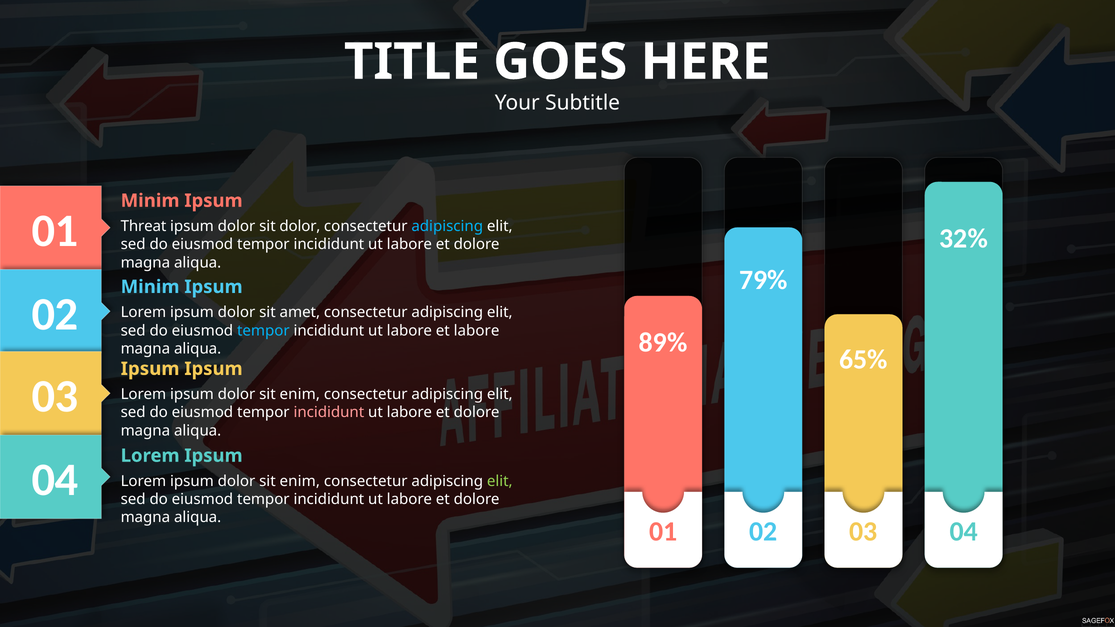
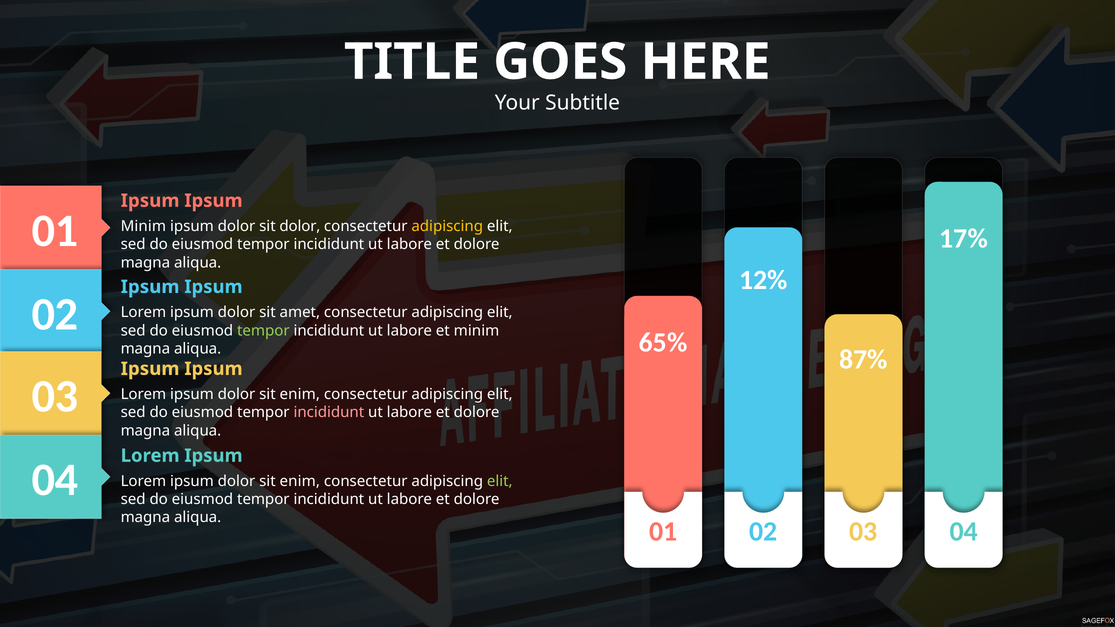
Minim: Minim -> Ipsum (150, 201)
Threat: Threat -> Minim (143, 226)
adipiscing colour: light blue -> yellow (447, 226)
32%: 32% -> 17% (964, 239)
79%: 79% -> 12% (763, 280)
Minim: Minim -> Ipsum (150, 287)
tempor colour: light blue -> light green (263, 331)
et labore: labore -> minim (477, 331)
89%: 89% -> 65% (663, 343)
65%: 65% -> 87% (863, 359)
